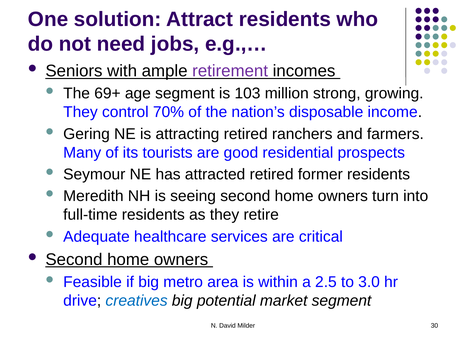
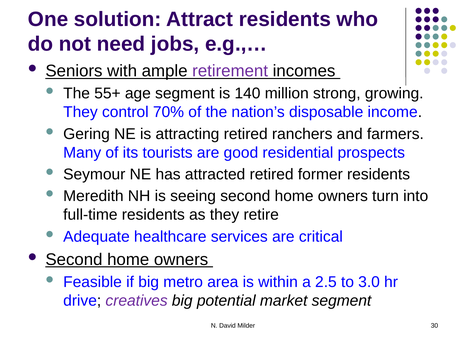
69+: 69+ -> 55+ (107, 93)
103: 103 -> 140 (247, 93)
creatives colour: blue -> purple (137, 300)
